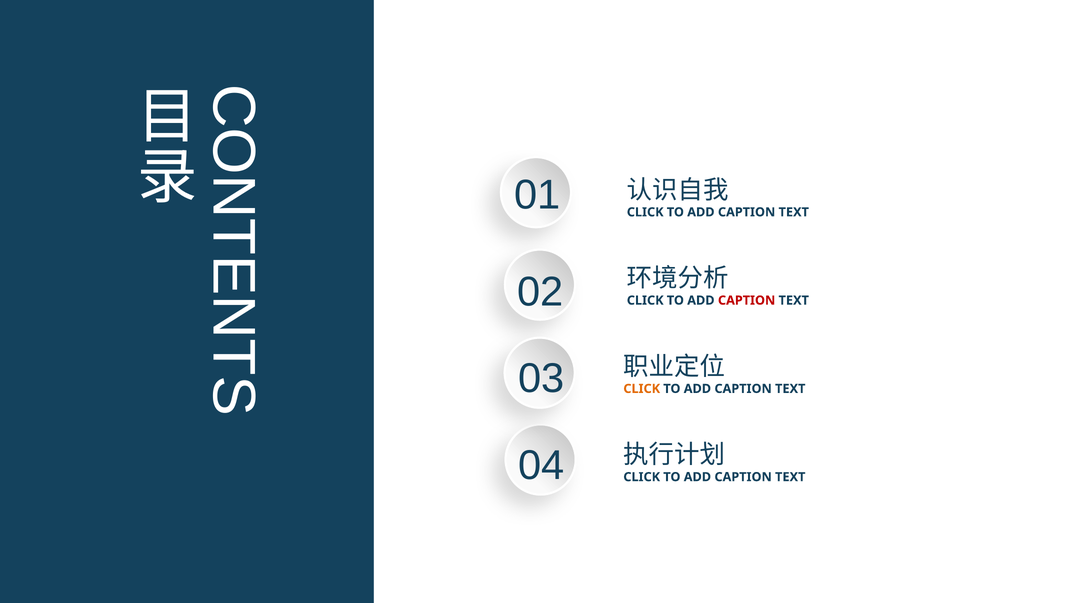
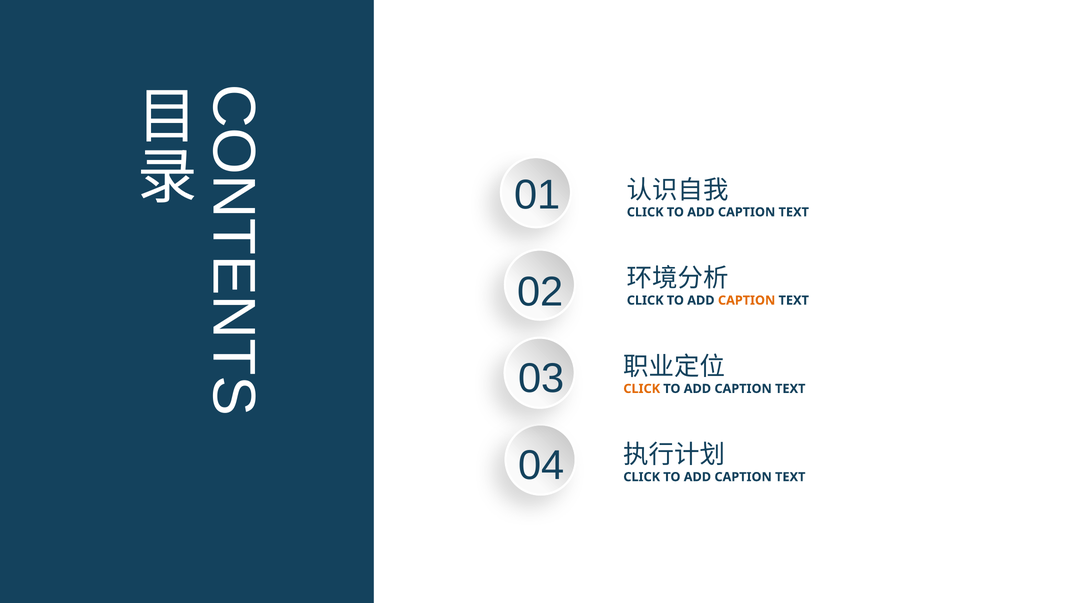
CAPTION colour: red -> orange (747, 300)
